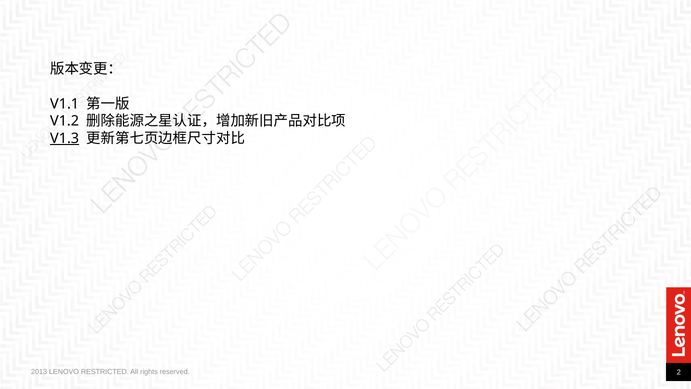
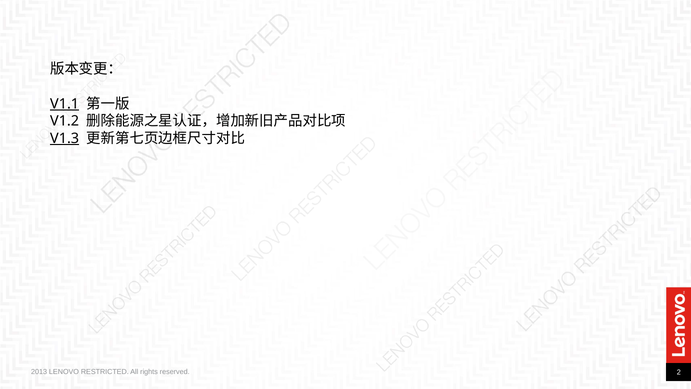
V1.1 underline: none -> present (65, 104)
